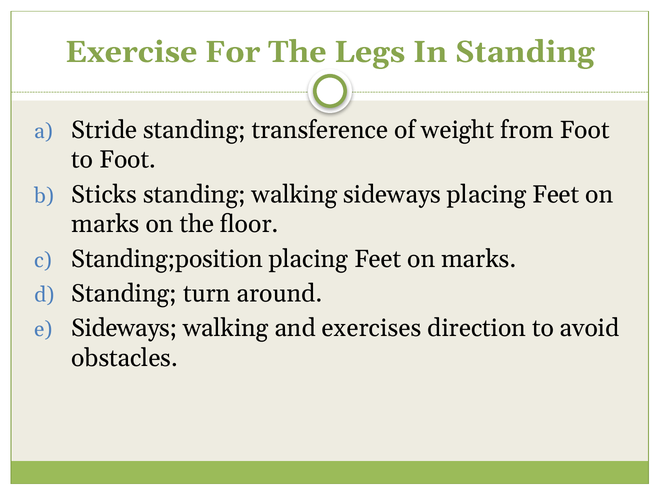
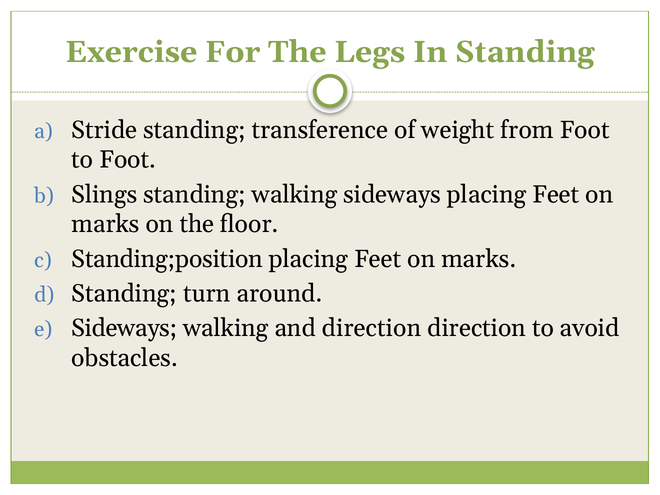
Sticks: Sticks -> Slings (104, 194)
and exercises: exercises -> direction (372, 328)
